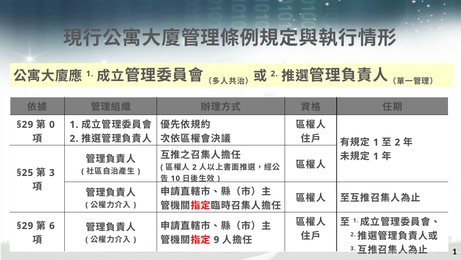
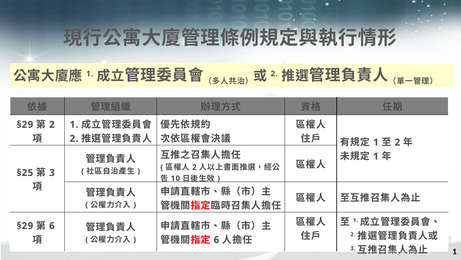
0: 0 -> 2 (52, 124)
9: 9 -> 6 (216, 239)
